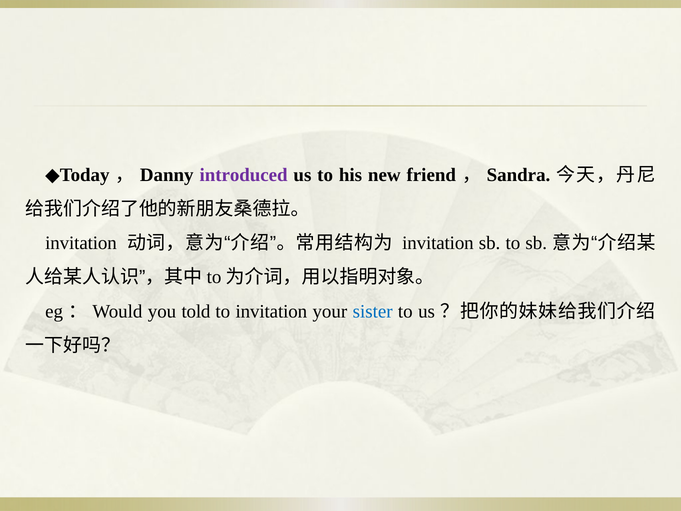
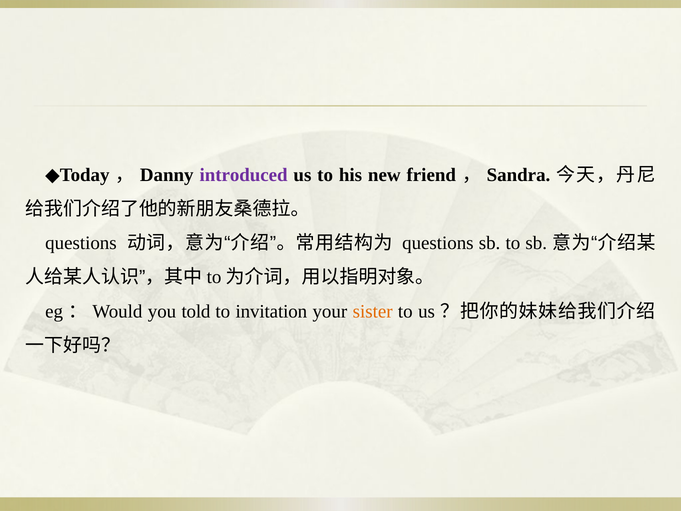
invitation: invitation -> questions (81, 243)
invitation: invitation -> questions (438, 243)
sister colour: blue -> orange (373, 311)
